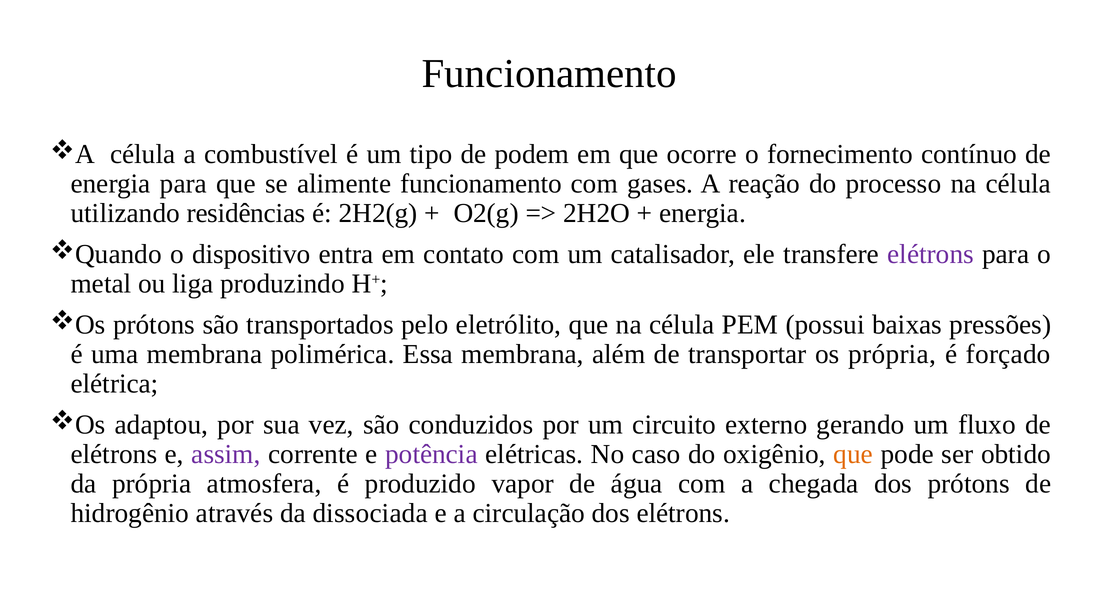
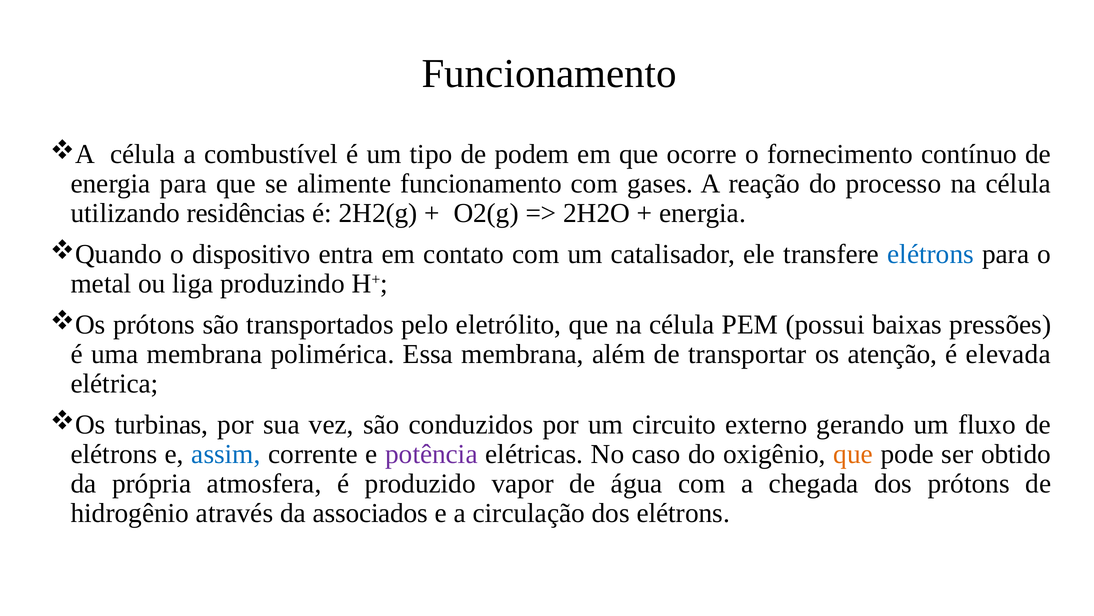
elétrons colour: purple -> blue (931, 254)
os própria: própria -> atenção (892, 354)
forçado: forçado -> elevada (1008, 354)
adaptou: adaptou -> turbinas (162, 424)
assim colour: purple -> blue (226, 454)
dissociada: dissociada -> associados (370, 513)
